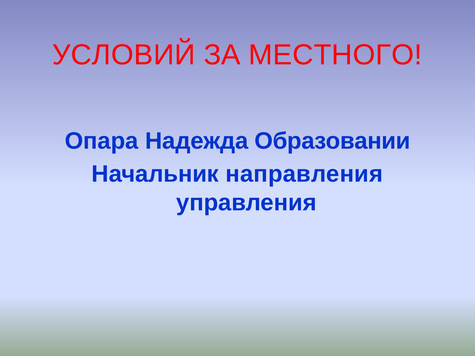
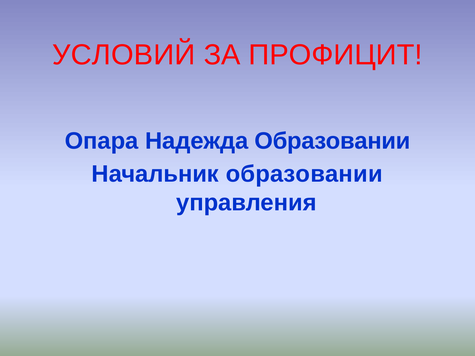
МЕСТНОГО: МЕСТНОГО -> ПРОФИЦИТ (336, 55)
Начальник направления: направления -> образовании (304, 174)
